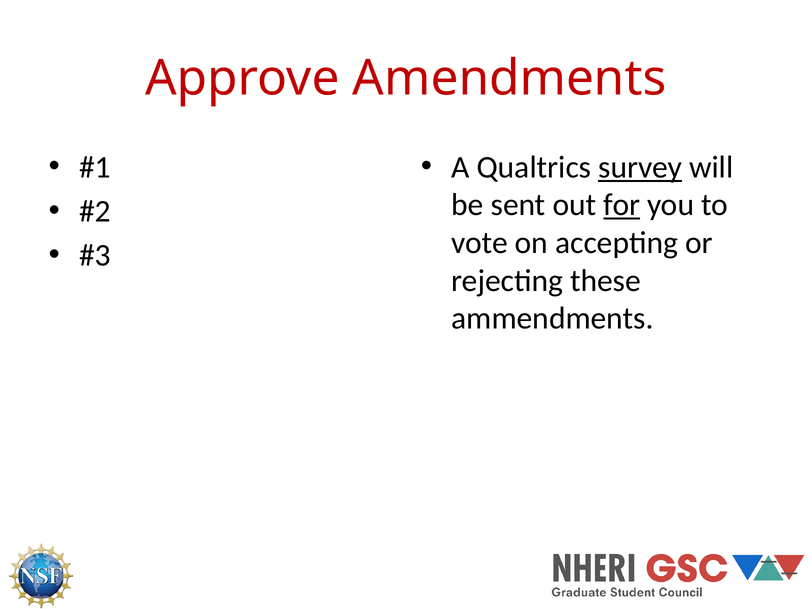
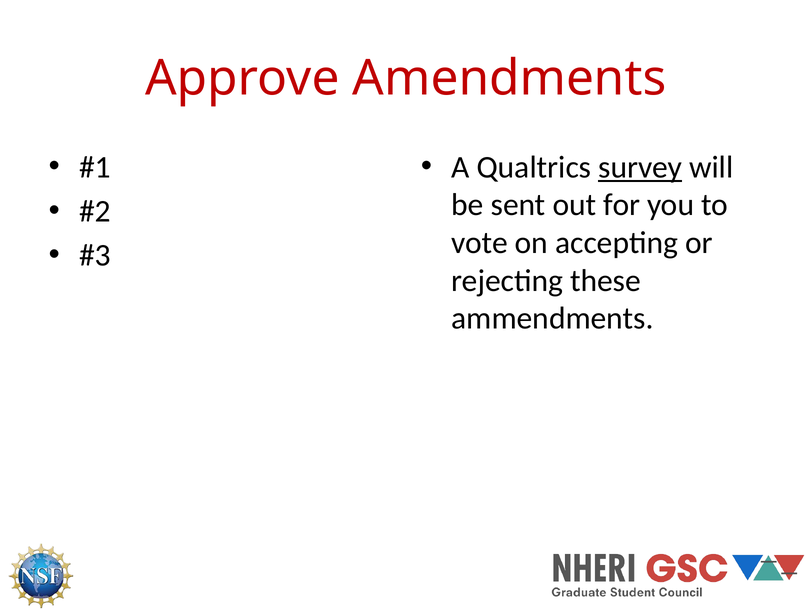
for underline: present -> none (622, 205)
